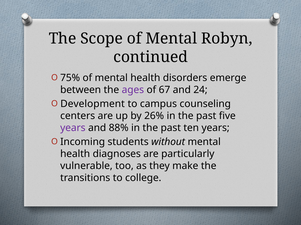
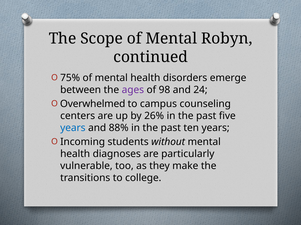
67: 67 -> 98 (164, 90)
Development: Development -> Overwhelmed (93, 104)
years colour: purple -> blue (73, 128)
